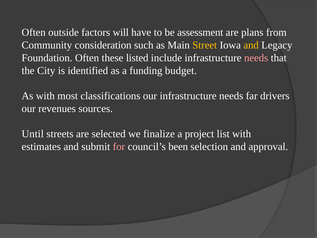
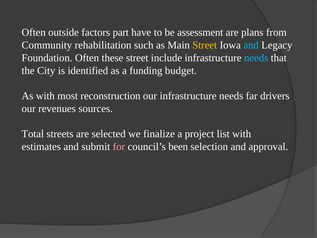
will: will -> part (121, 32)
consideration: consideration -> rehabilitation (103, 45)
and colour: yellow -> light blue (251, 45)
these listed: listed -> street (137, 58)
needs colour: pink -> light blue (256, 58)
classifications: classifications -> reconstruction (110, 96)
Until: Until -> Total (33, 134)
